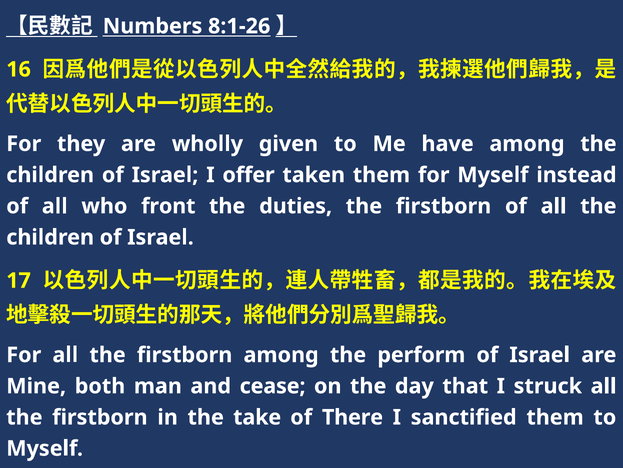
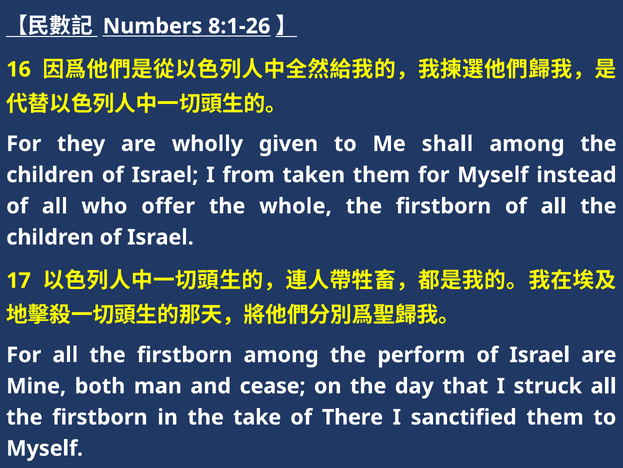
have: have -> shall (447, 144)
offer: offer -> from (249, 175)
front: front -> offer (168, 206)
duties: duties -> whole (295, 206)
